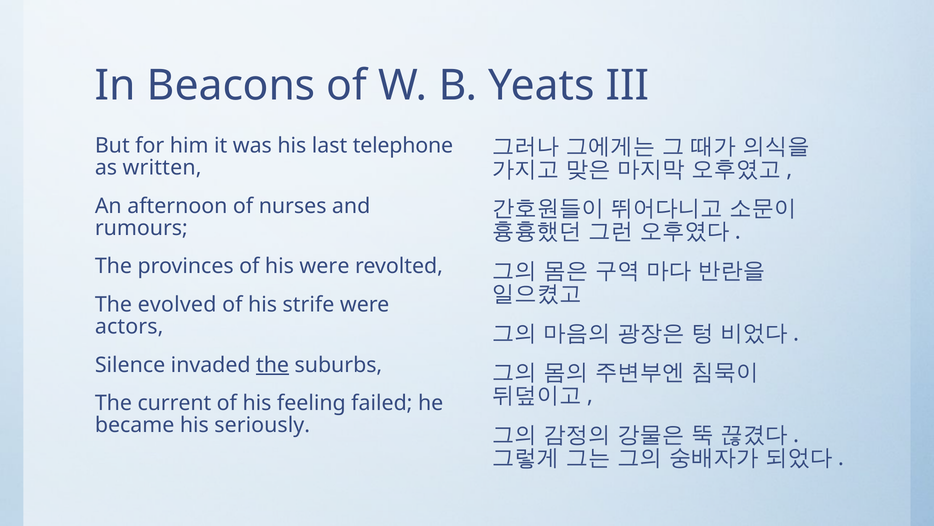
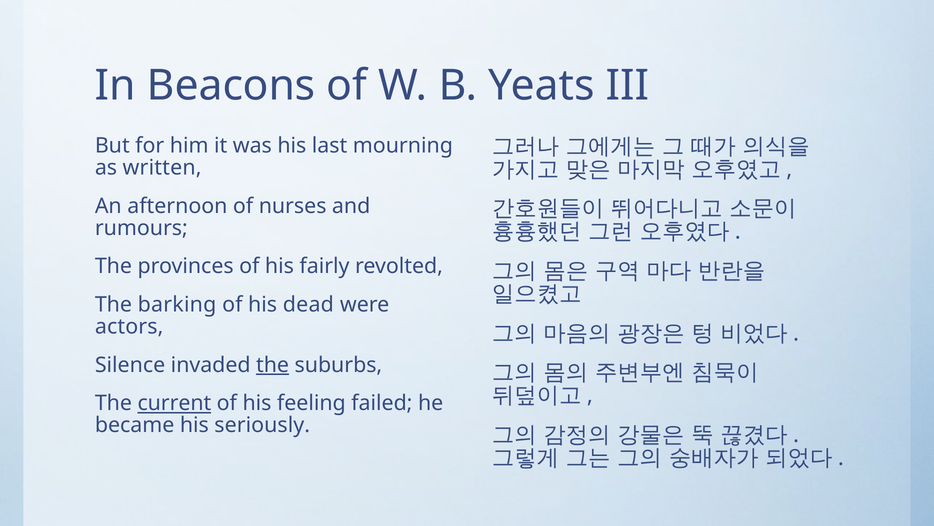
telephone: telephone -> mourning (403, 146)
his were: were -> fairly (324, 266)
evolved: evolved -> barking (177, 304)
strife: strife -> dead (308, 304)
current underline: none -> present (174, 403)
